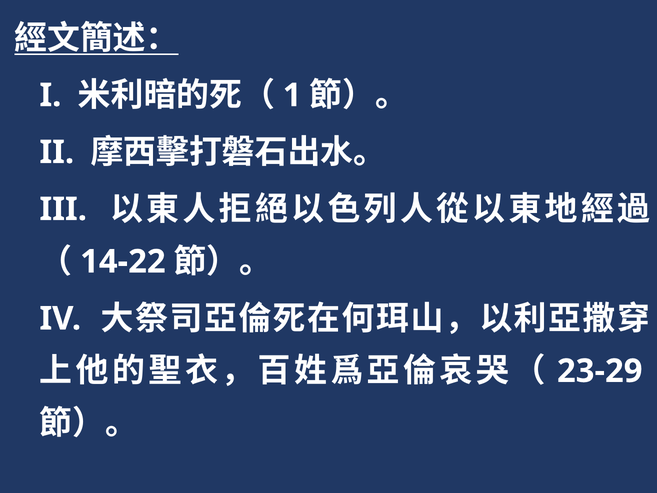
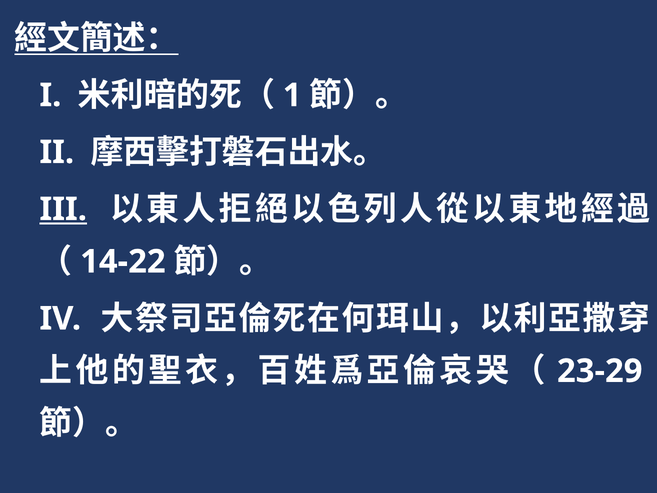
III underline: none -> present (63, 209)
